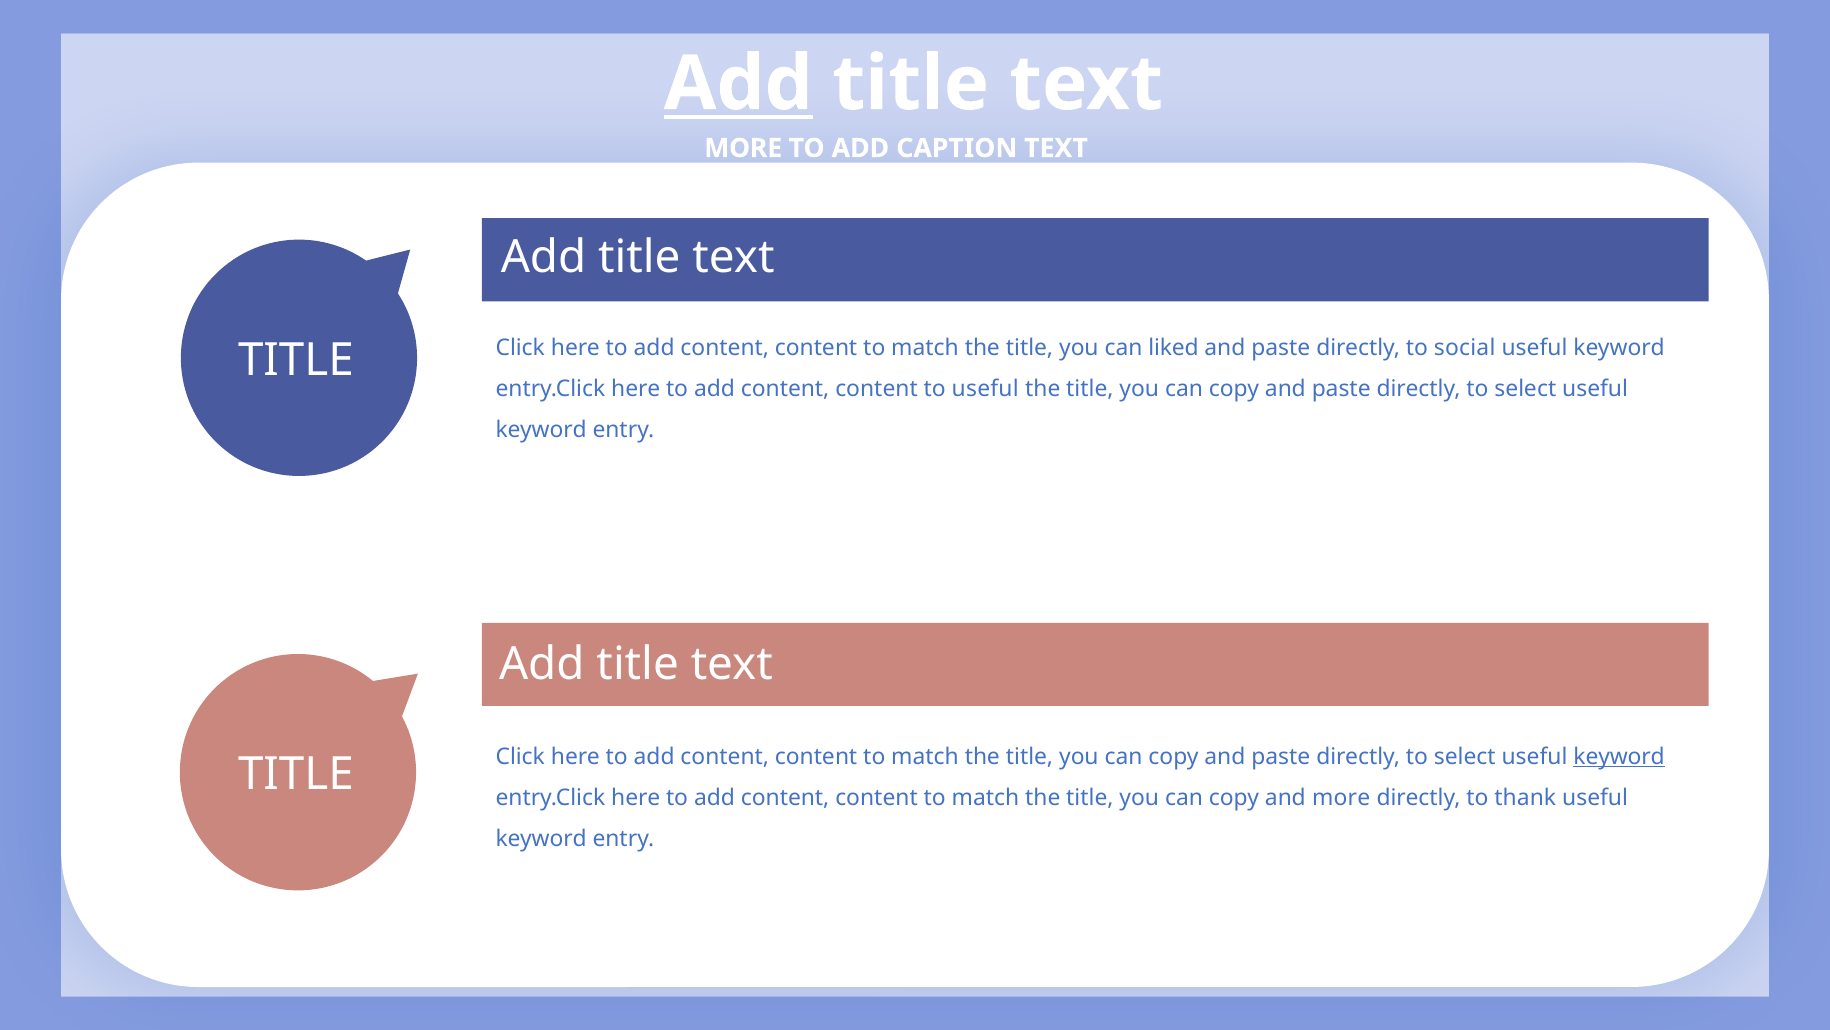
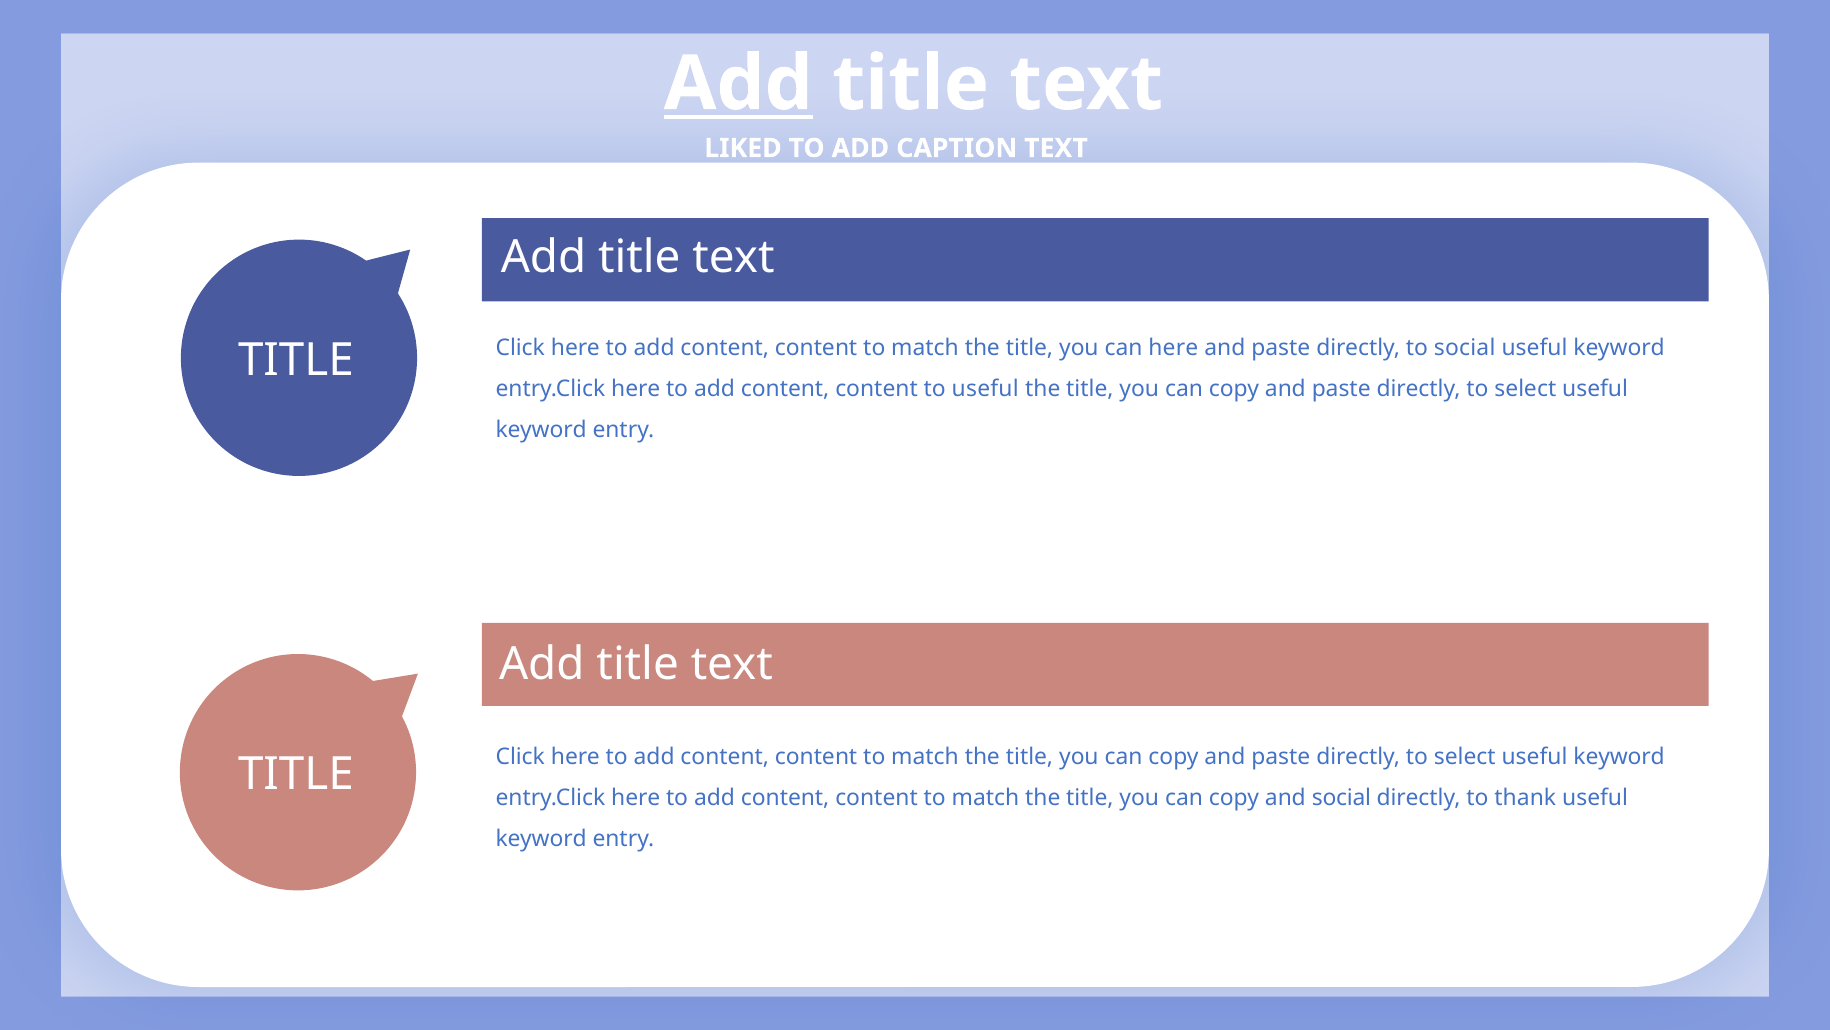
MORE: MORE -> LIKED (743, 148)
can liked: liked -> here (1173, 348)
keyword underline: present -> none (1619, 756)
and more: more -> social (1341, 797)
